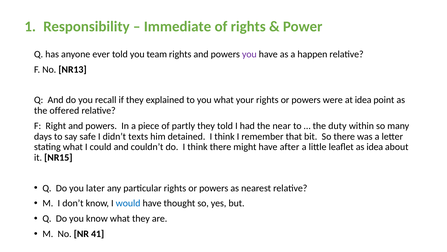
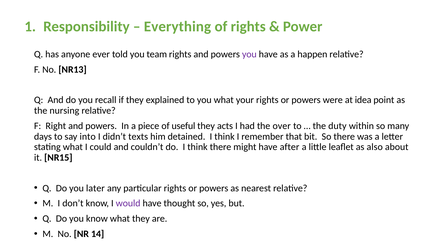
Immediate: Immediate -> Everything (177, 27)
offered: offered -> nursing (64, 110)
partly: partly -> useful (183, 126)
they told: told -> acts (225, 126)
near: near -> over (282, 126)
safe: safe -> into (88, 136)
as idea: idea -> also (375, 147)
would colour: blue -> purple (128, 203)
41: 41 -> 14 (98, 233)
